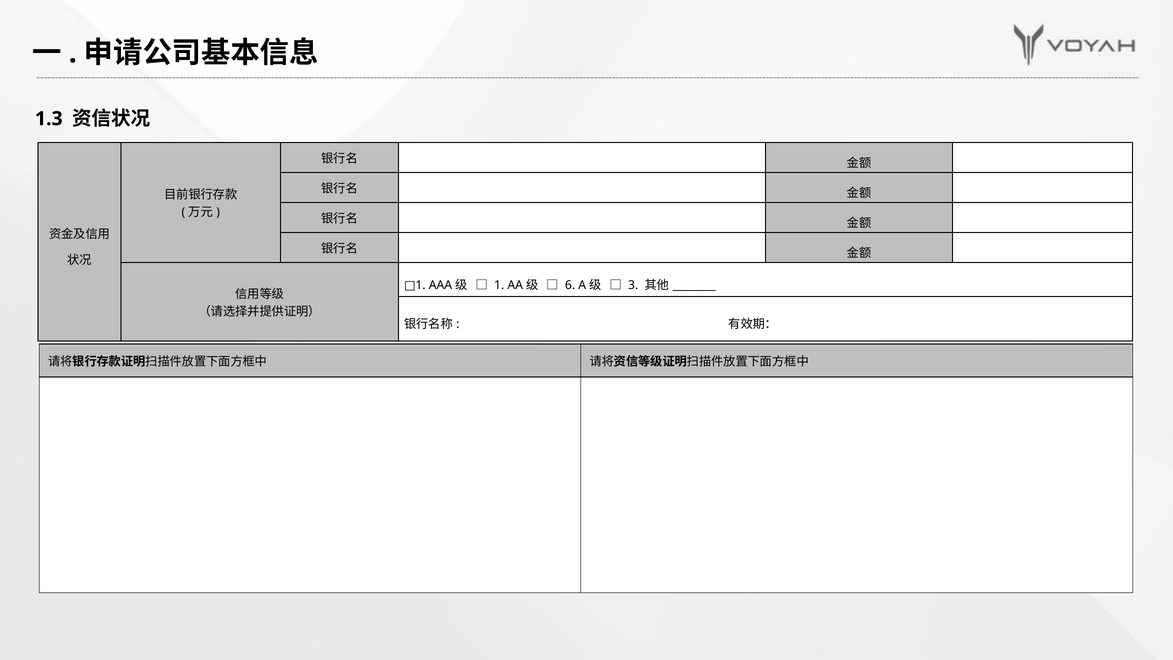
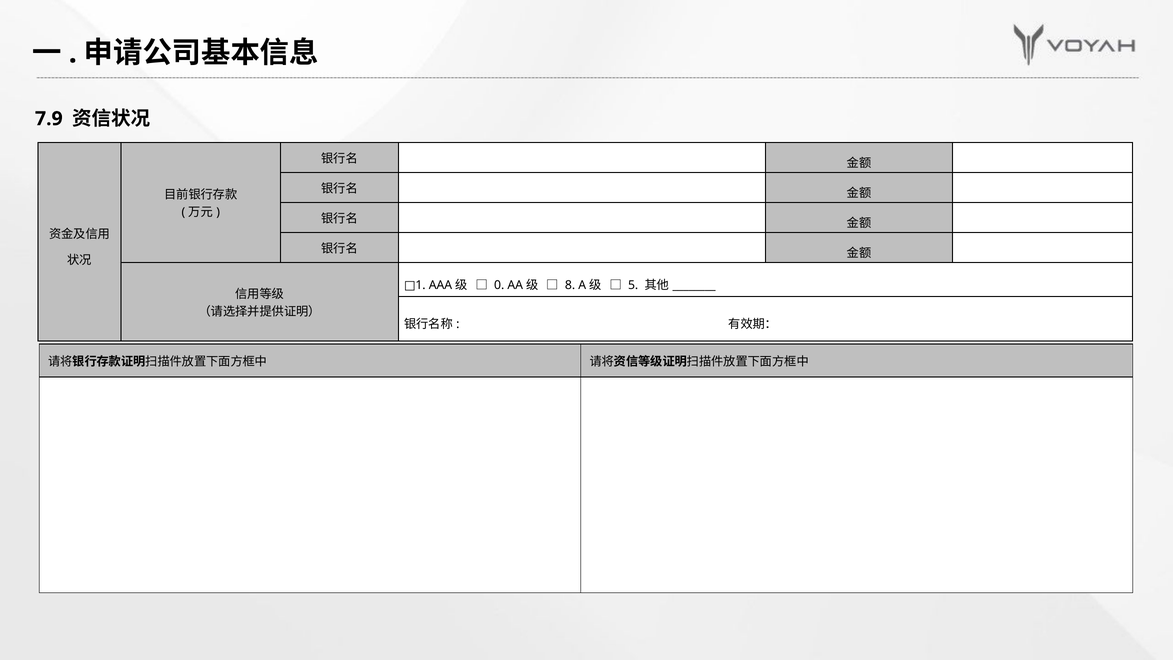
1.3: 1.3 -> 7.9 (49, 119)
1: 1 -> 0 (499, 285)
6: 6 -> 8 (570, 285)
3: 3 -> 5 (633, 285)
